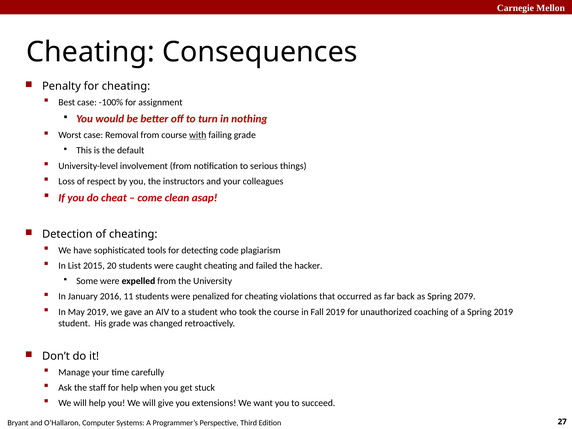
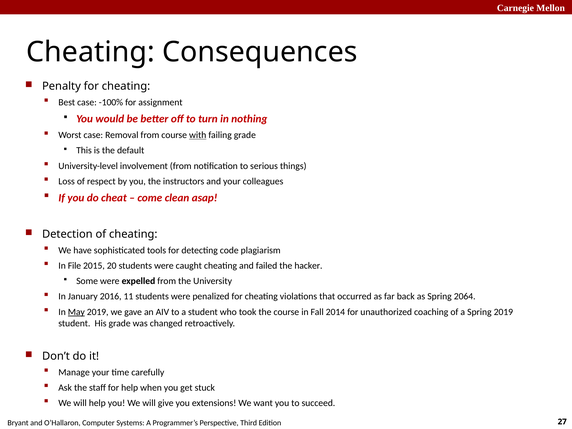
List: List -> File (74, 266)
2079: 2079 -> 2064 (465, 296)
May underline: none -> present (76, 312)
Fall 2019: 2019 -> 2014 (335, 312)
